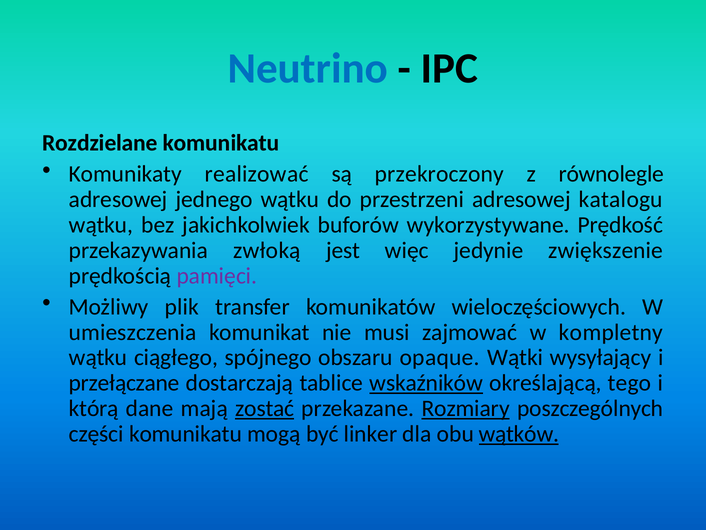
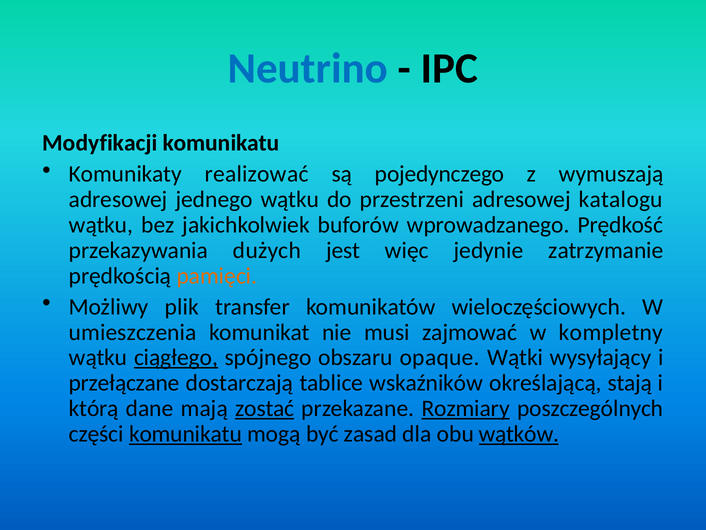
Rozdzielane: Rozdzielane -> Modyfikacji (100, 143)
przekroczony: przekroczony -> pojedynczego (440, 174)
równolegle: równolegle -> wymuszają (611, 174)
wykorzystywane: wykorzystywane -> wprowadzanego (488, 225)
zwłoką: zwłoką -> dużych (267, 250)
zwiększenie: zwiększenie -> zatrzymanie (606, 250)
pamięci colour: purple -> orange (217, 276)
ciągłego underline: none -> present (176, 357)
wskaźników underline: present -> none (426, 383)
tego: tego -> stają (630, 383)
komunikatu underline: none -> present (185, 434)
linker: linker -> zasad (370, 434)
